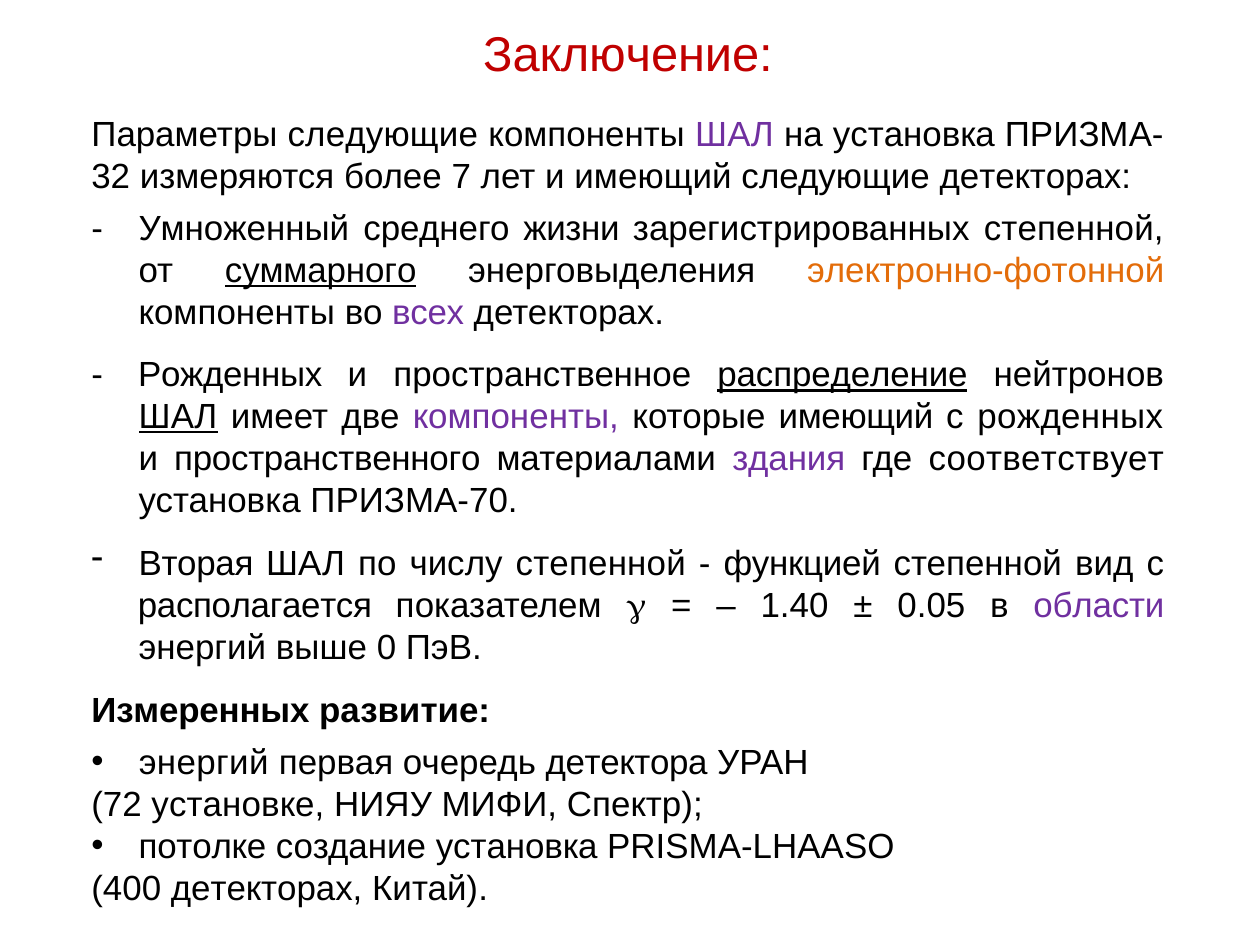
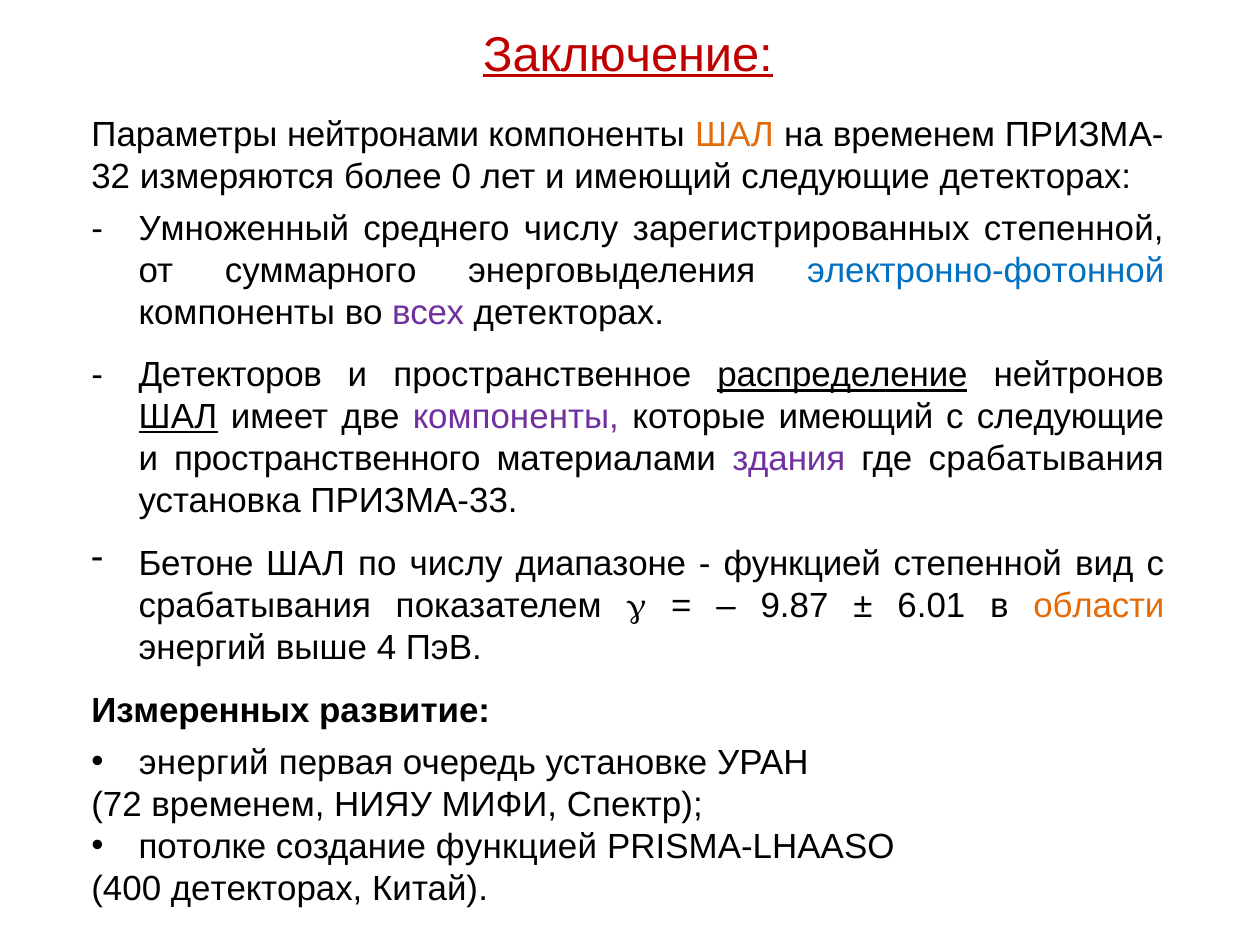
Заключение underline: none -> present (628, 55)
Параметры следующие: следующие -> нейтронами (383, 135)
ШАЛ colour: purple -> orange (734, 135)
на установка: установка -> временем (914, 135)
7: 7 -> 0 (461, 176)
среднего жизни: жизни -> числу (571, 229)
суммарного underline: present -> none (321, 271)
электронно-фотонной colour: orange -> blue (986, 271)
Рожденных: Рожденных -> Детекторов (230, 375)
с рожденных: рожденных -> следующие (1071, 417)
где соответствует: соответствует -> срабатывания (1046, 459)
ПРИЗМА-70: ПРИЗМА-70 -> ПРИЗМА-33 (414, 501)
Вторая: Вторая -> Бетоне (196, 564)
числу степенной: степенной -> диапазоне (601, 564)
располагается: располагается -> срабатывания (255, 606)
1.40: 1.40 -> 9.87 (794, 606)
0.05: 0.05 -> 6.01 (931, 606)
области colour: purple -> orange (1099, 606)
0: 0 -> 4 (387, 648)
детектора: детектора -> установке (626, 763)
72 установке: установке -> временем (238, 805)
создание установка: установка -> функцией (516, 847)
